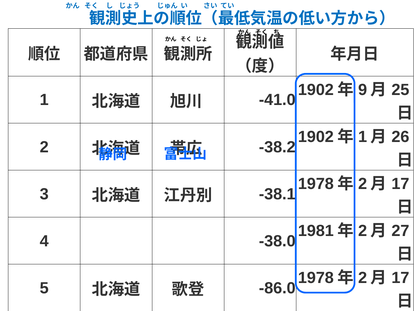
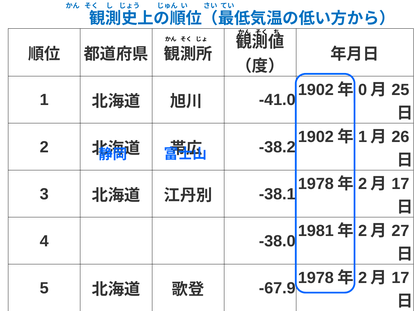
9: 9 -> 0 (363, 90)
-86.0: -86.0 -> -67.9 (277, 288)
